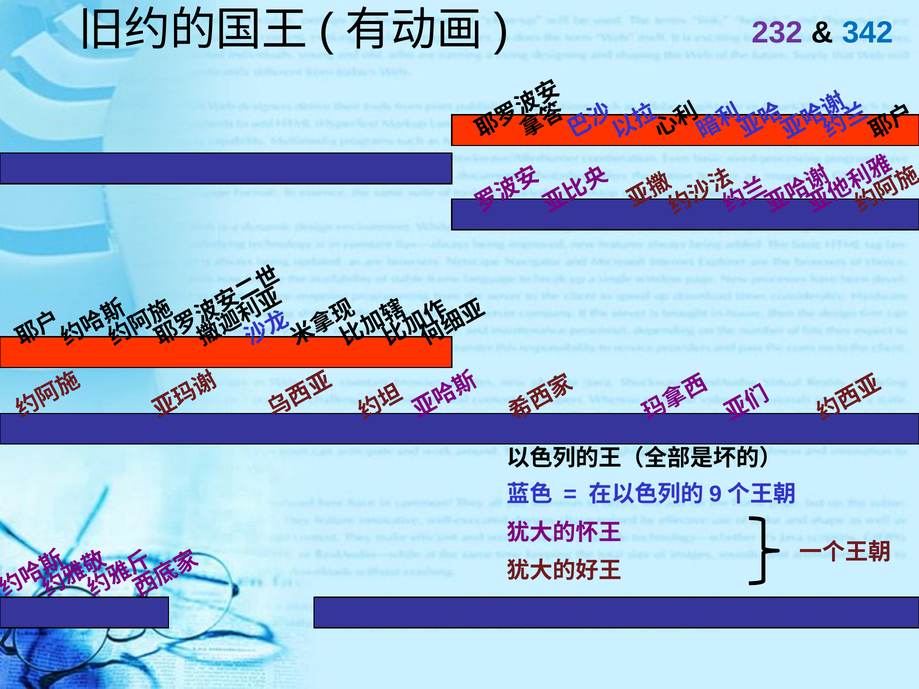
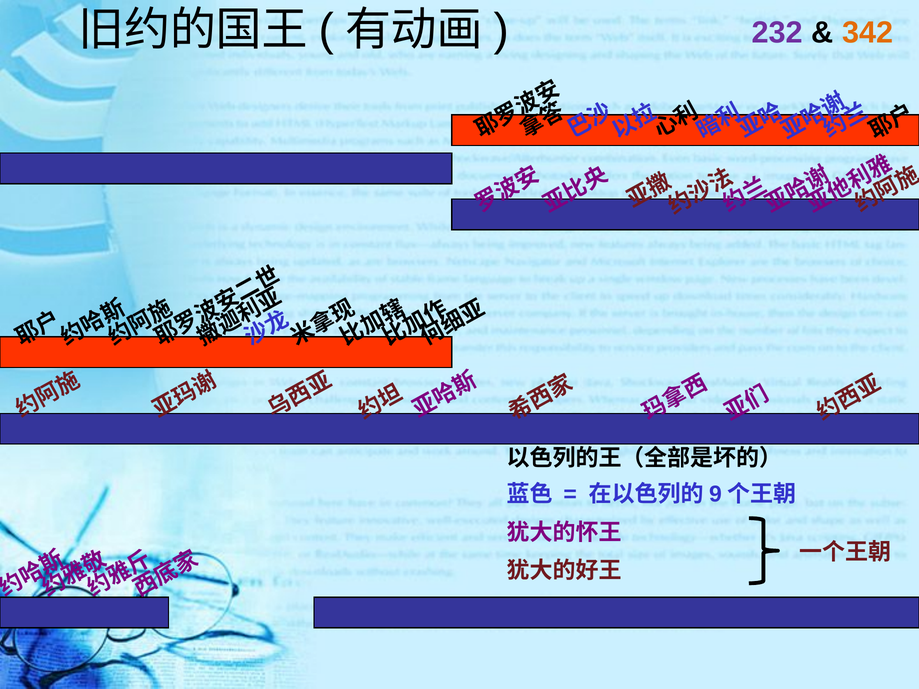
342 colour: blue -> orange (868, 33)
